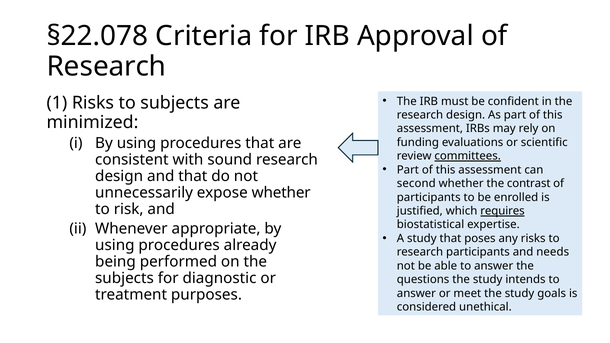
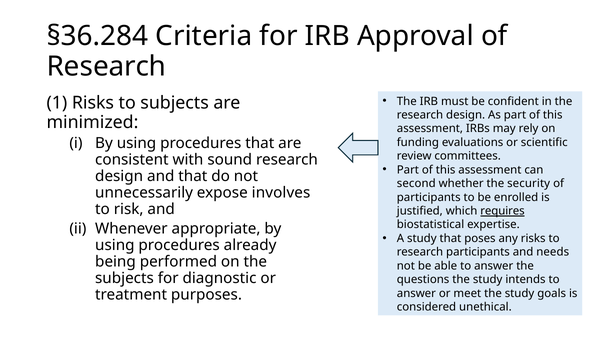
§22.078: §22.078 -> §36.284 (97, 36)
committees underline: present -> none (468, 156)
contrast: contrast -> security (529, 184)
expose whether: whether -> involves (281, 193)
